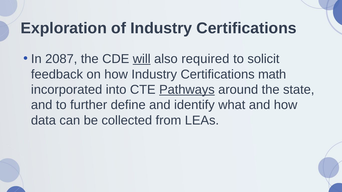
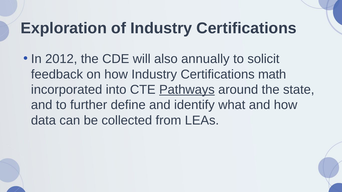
2087: 2087 -> 2012 (61, 59)
will underline: present -> none (142, 59)
required: required -> annually (205, 59)
